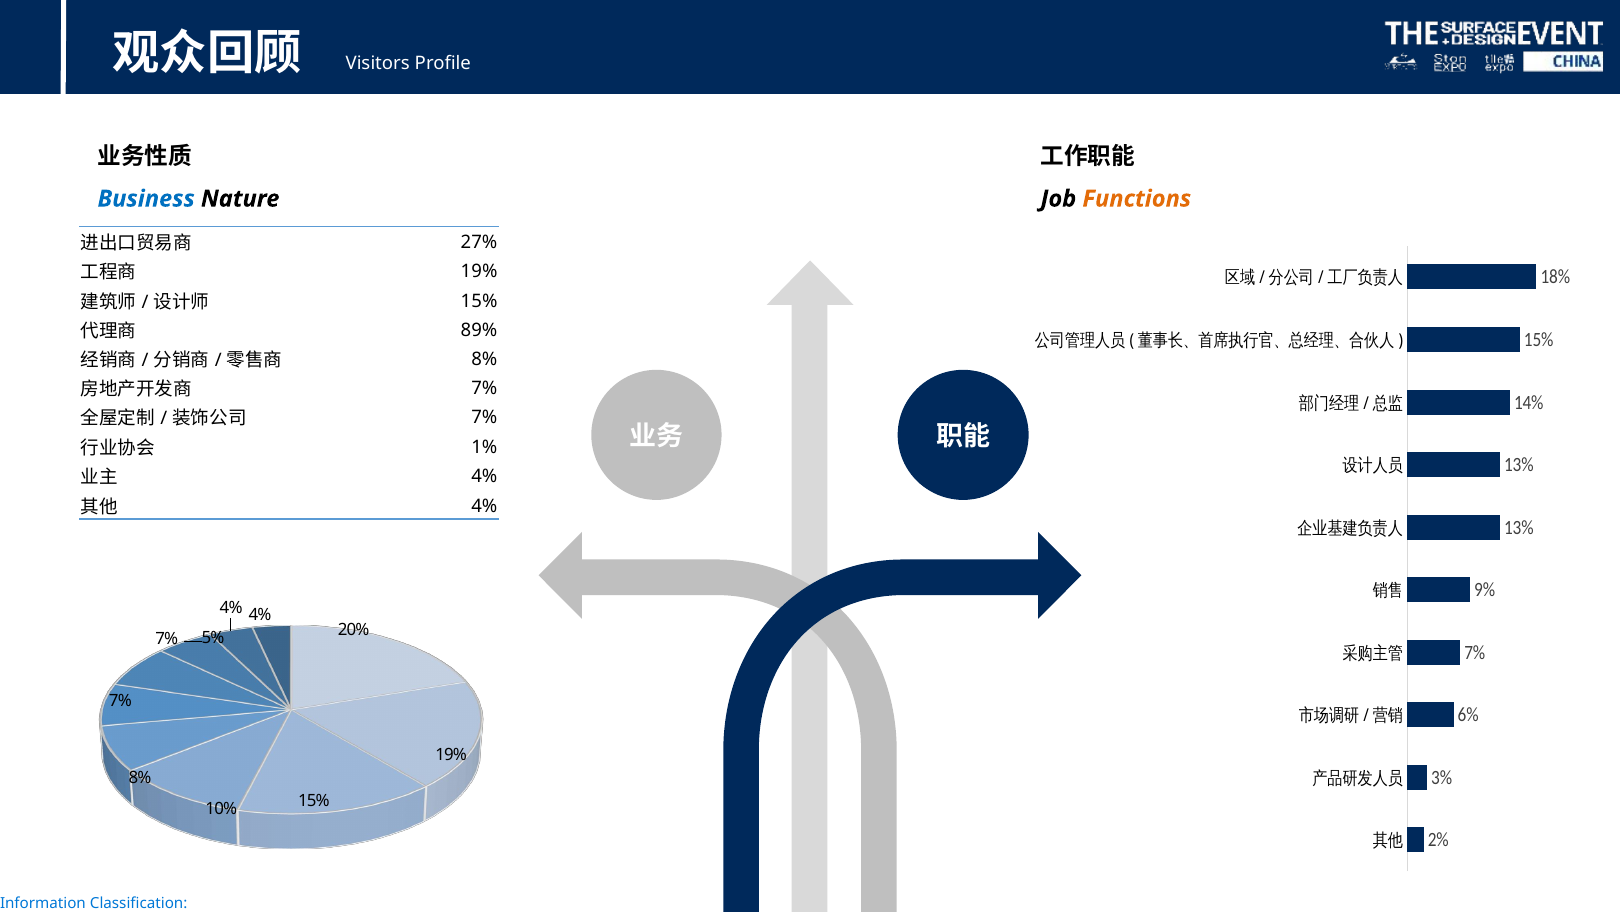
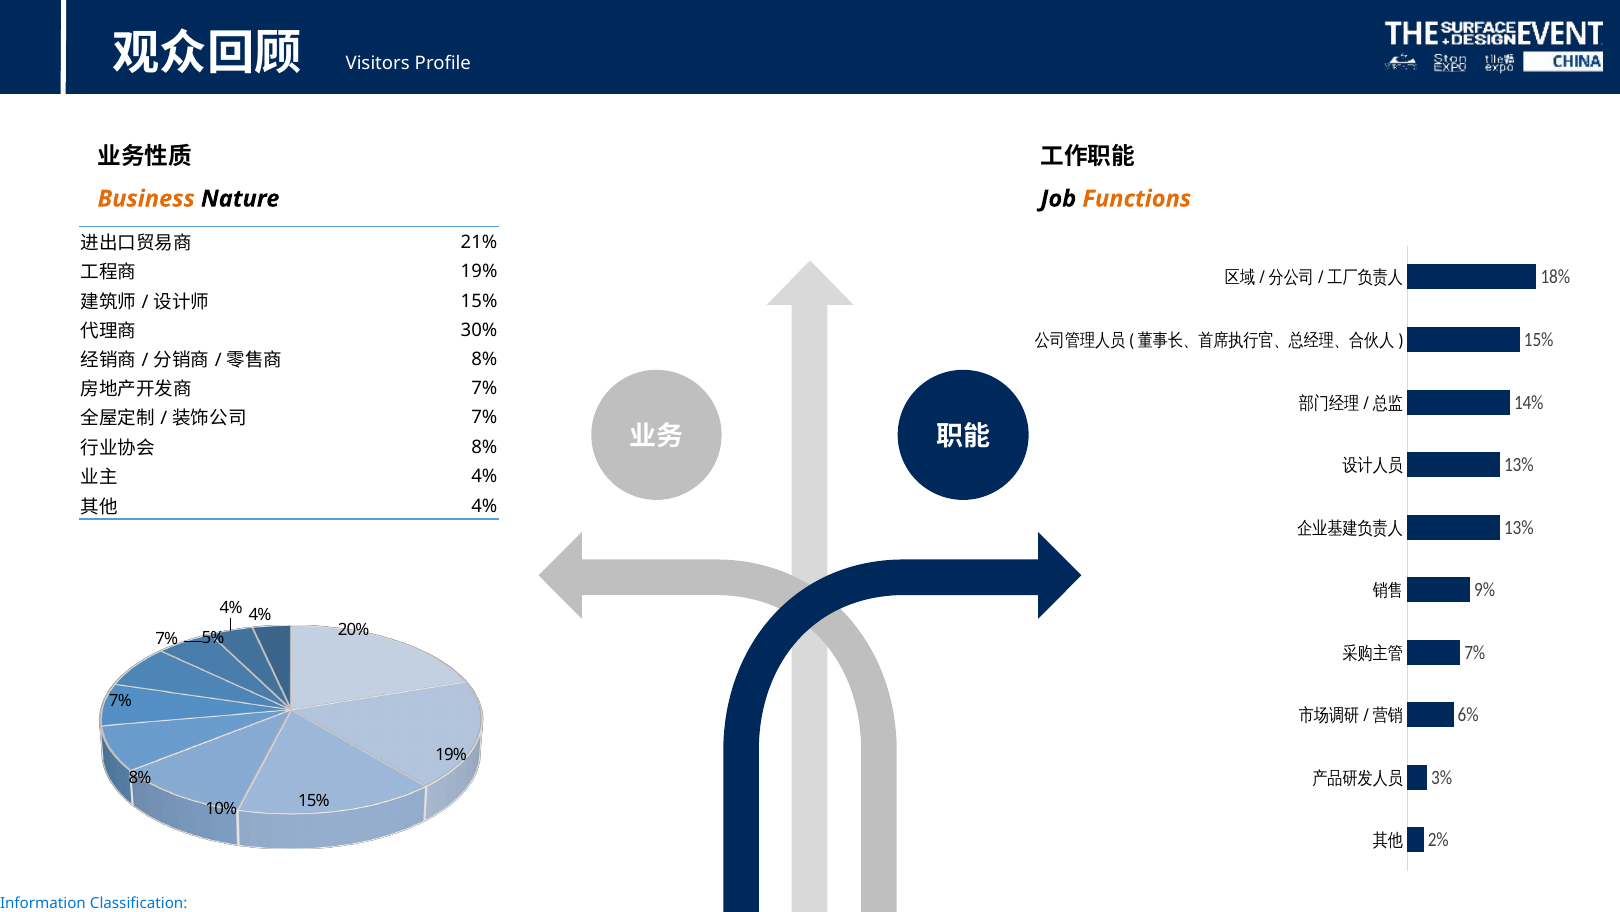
Business colour: blue -> orange (146, 199)
27%: 27% -> 21% (479, 242)
89%: 89% -> 30% (479, 330)
1%: 1% -> 8% (484, 447)
